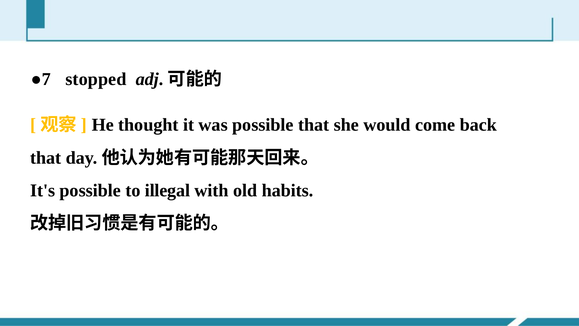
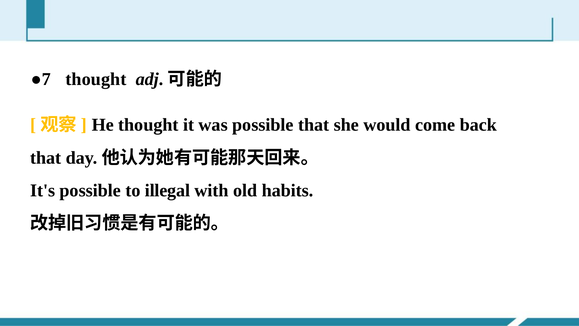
●7 stopped: stopped -> thought (96, 79)
